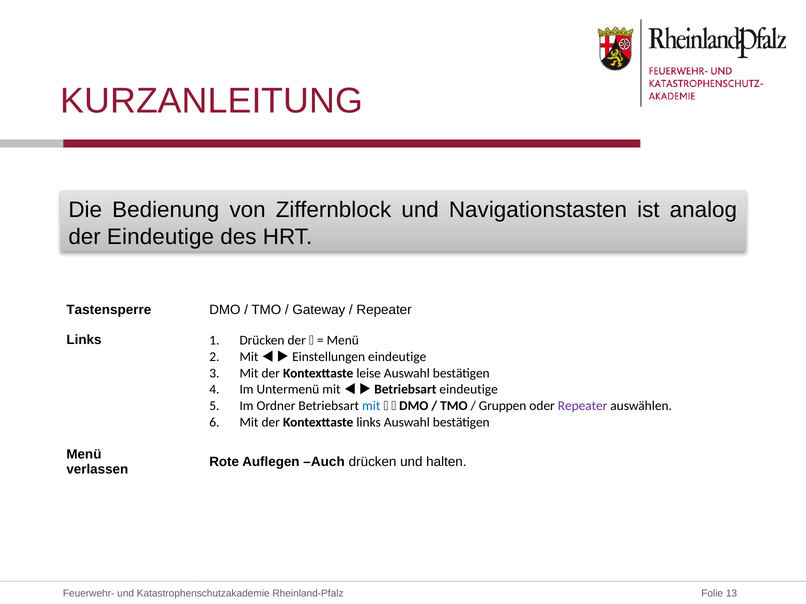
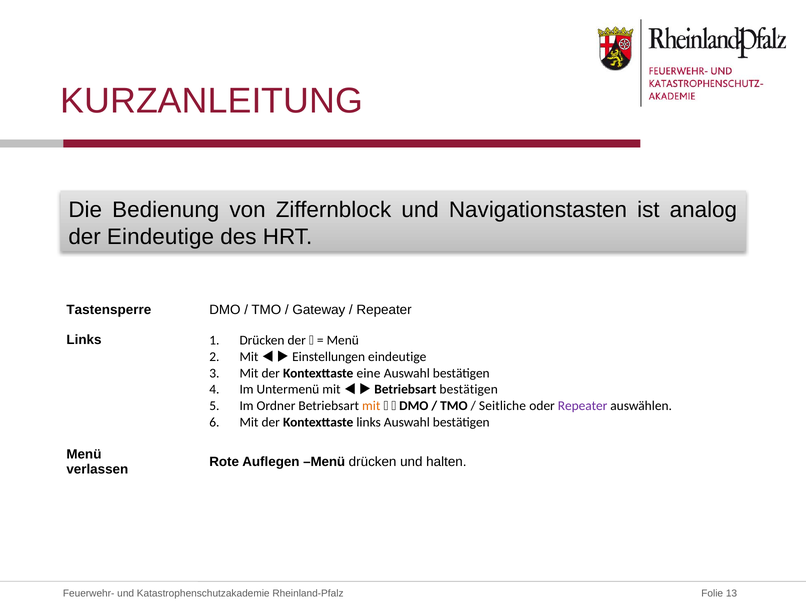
leise: leise -> eine (369, 373)
Betriebsart eindeutige: eindeutige -> bestätigen (469, 390)
mit colour: blue -> orange (371, 406)
Gruppen: Gruppen -> Seitliche (502, 406)
Auflegen Auch: Auch -> Menü (324, 462)
